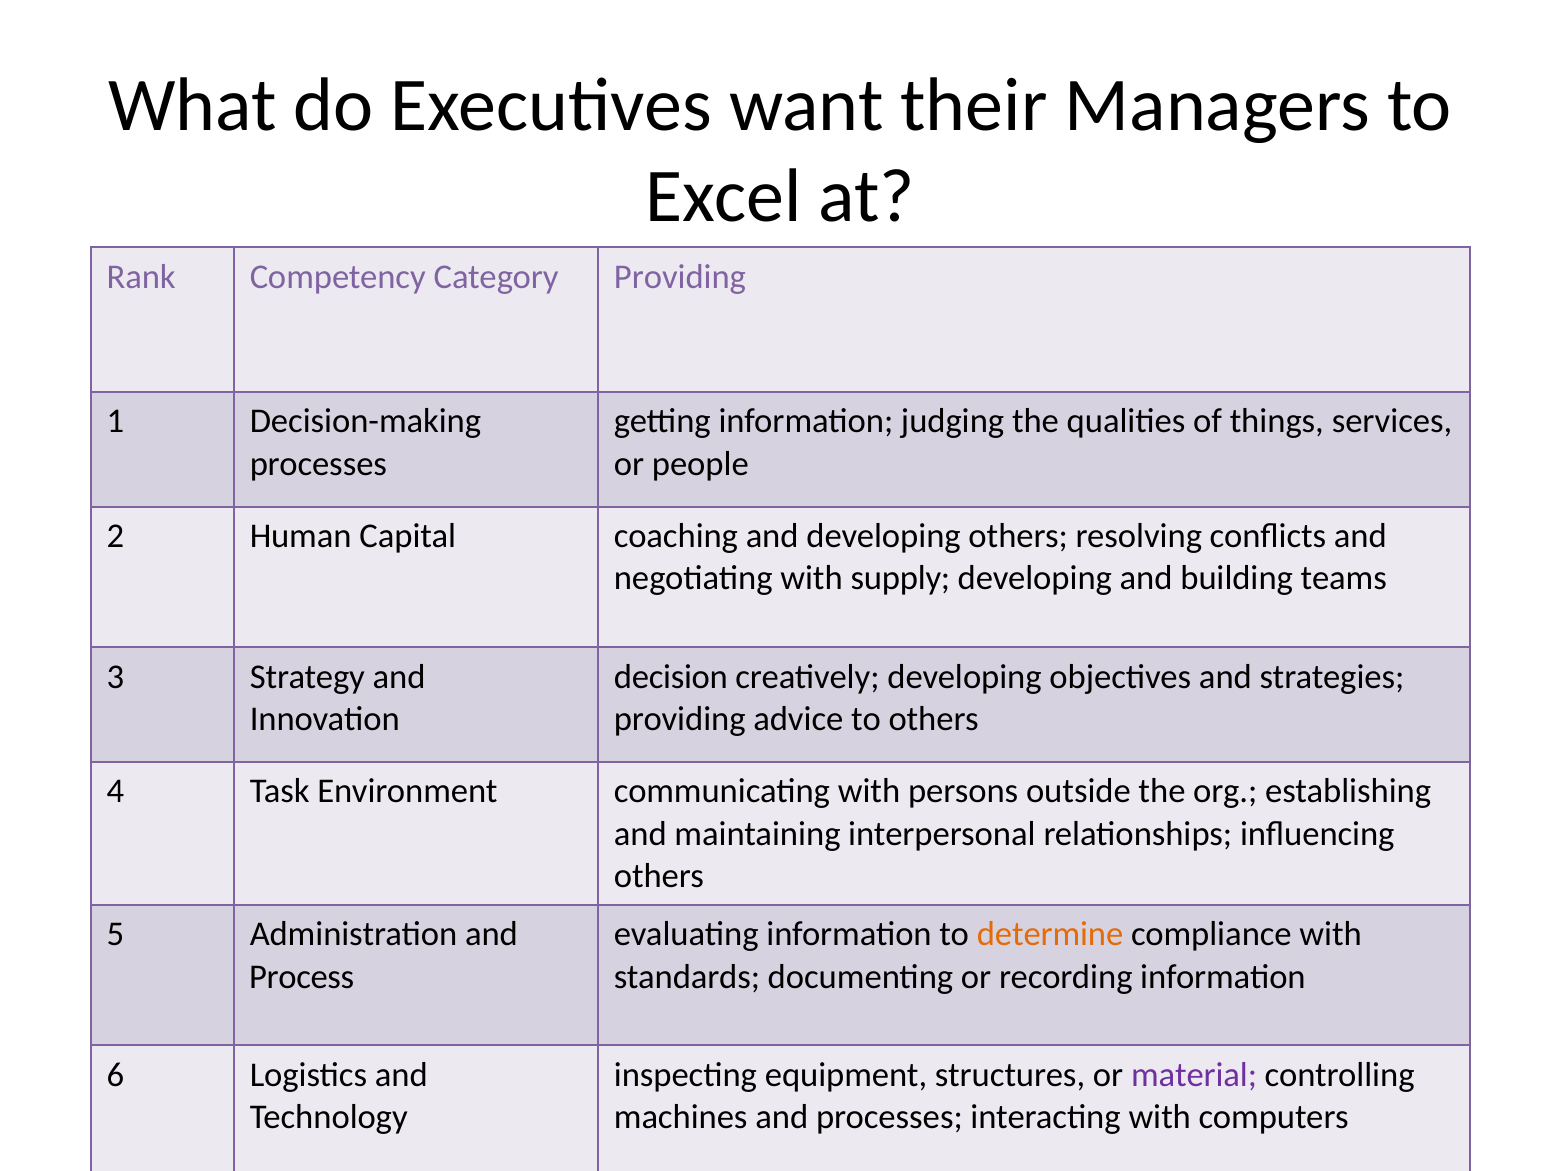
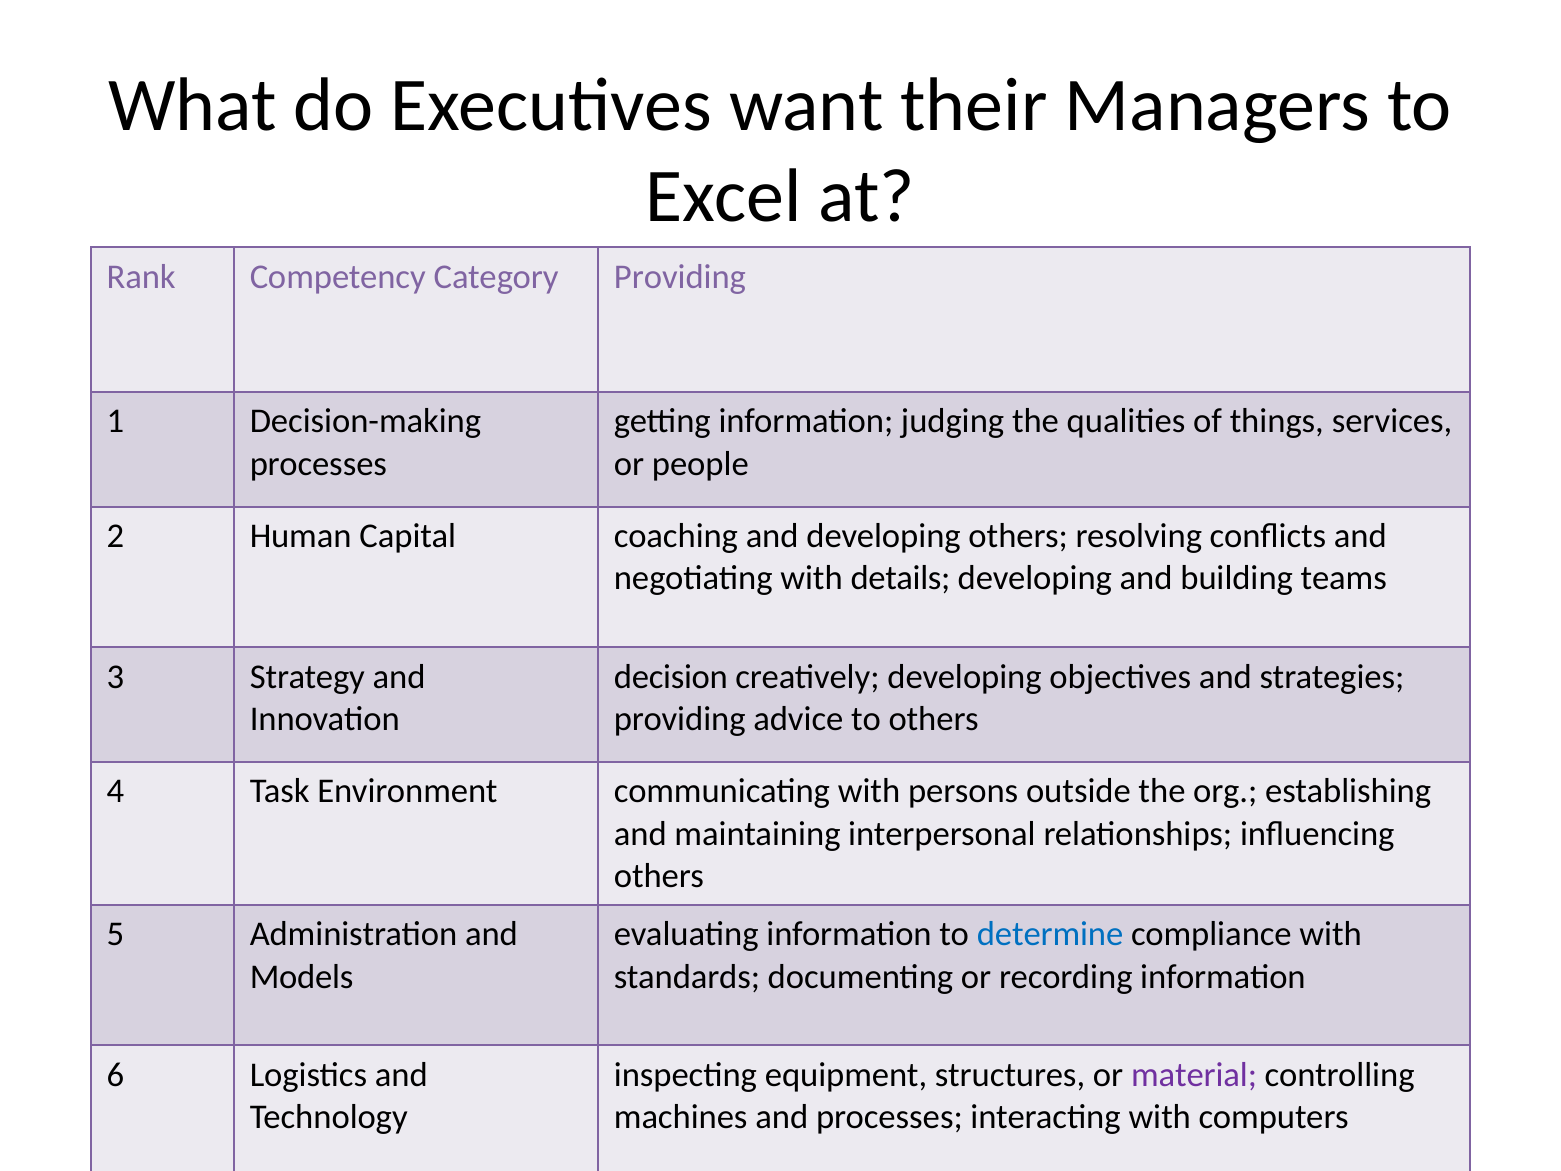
supply: supply -> details (900, 578)
determine colour: orange -> blue (1050, 934)
Process: Process -> Models (302, 976)
